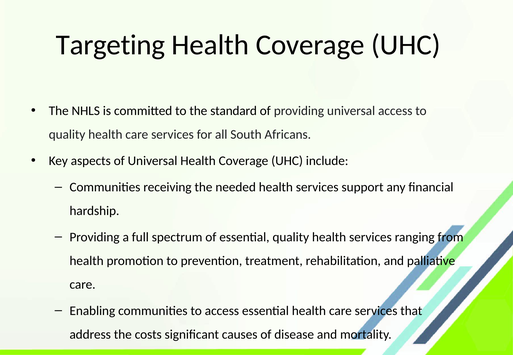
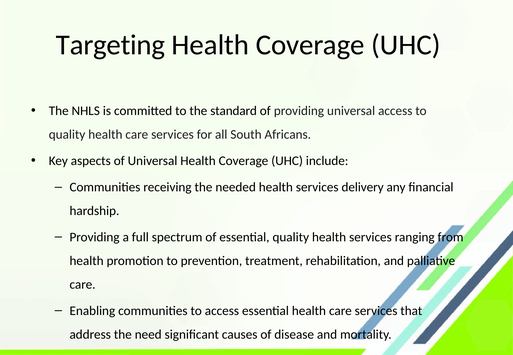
support: support -> delivery (363, 187)
costs: costs -> need (148, 334)
